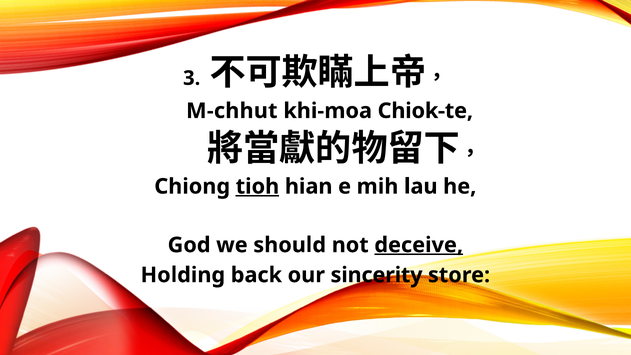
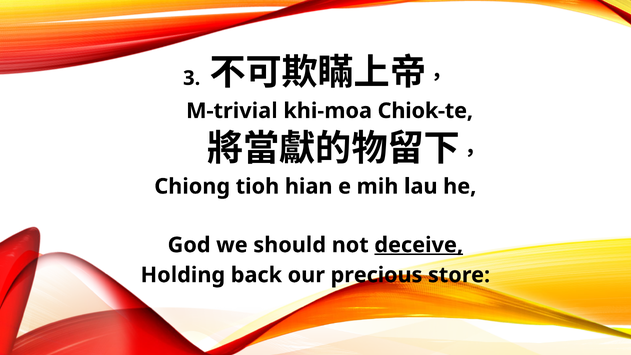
M-chhut: M-chhut -> M-trivial (232, 111)
tioh underline: present -> none (257, 186)
sincerity: sincerity -> precious (377, 275)
